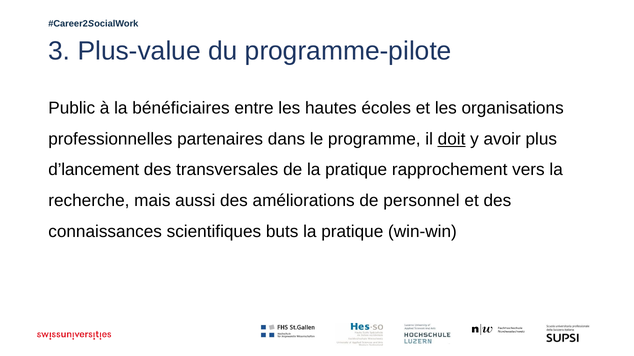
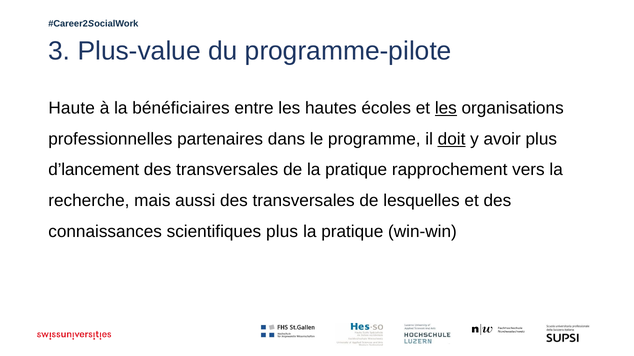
Public: Public -> Haute (72, 108)
les underline: none -> present (446, 108)
aussi des améliorations: améliorations -> transversales (304, 201)
personnel: personnel -> lesquelles (422, 201)
scientifiques buts: buts -> plus (282, 232)
